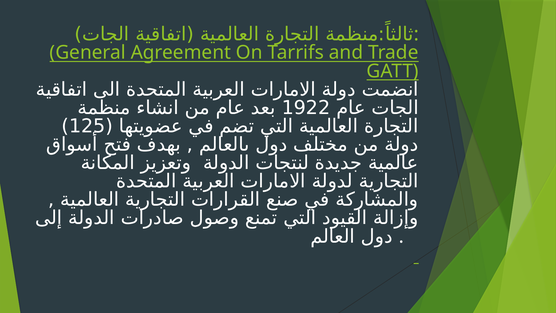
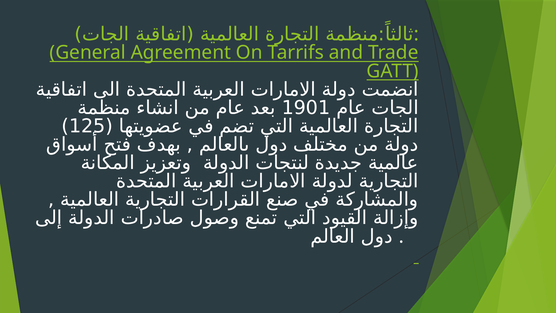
1922: 1922 -> 1901 (306, 108)
